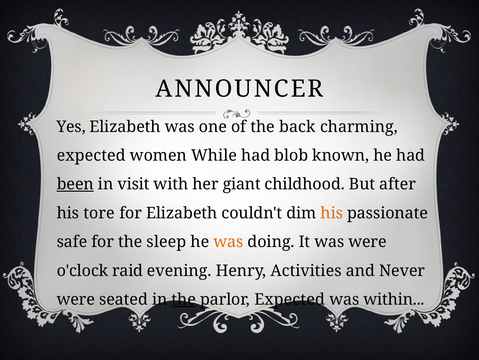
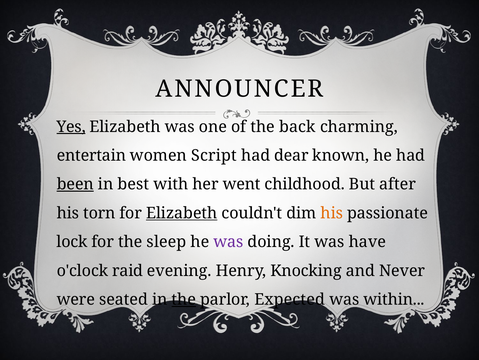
Yes underline: none -> present (71, 126)
expected: expected -> entertain (91, 155)
While: While -> Script (214, 155)
blob: blob -> dear (291, 155)
visit: visit -> best (133, 184)
giant: giant -> went (242, 184)
tore: tore -> torn (99, 213)
Elizabeth underline: none -> present (182, 213)
safe: safe -> lock (72, 241)
was colour: orange -> purple (228, 241)
was were: were -> have (367, 241)
Activities: Activities -> Knocking (306, 270)
